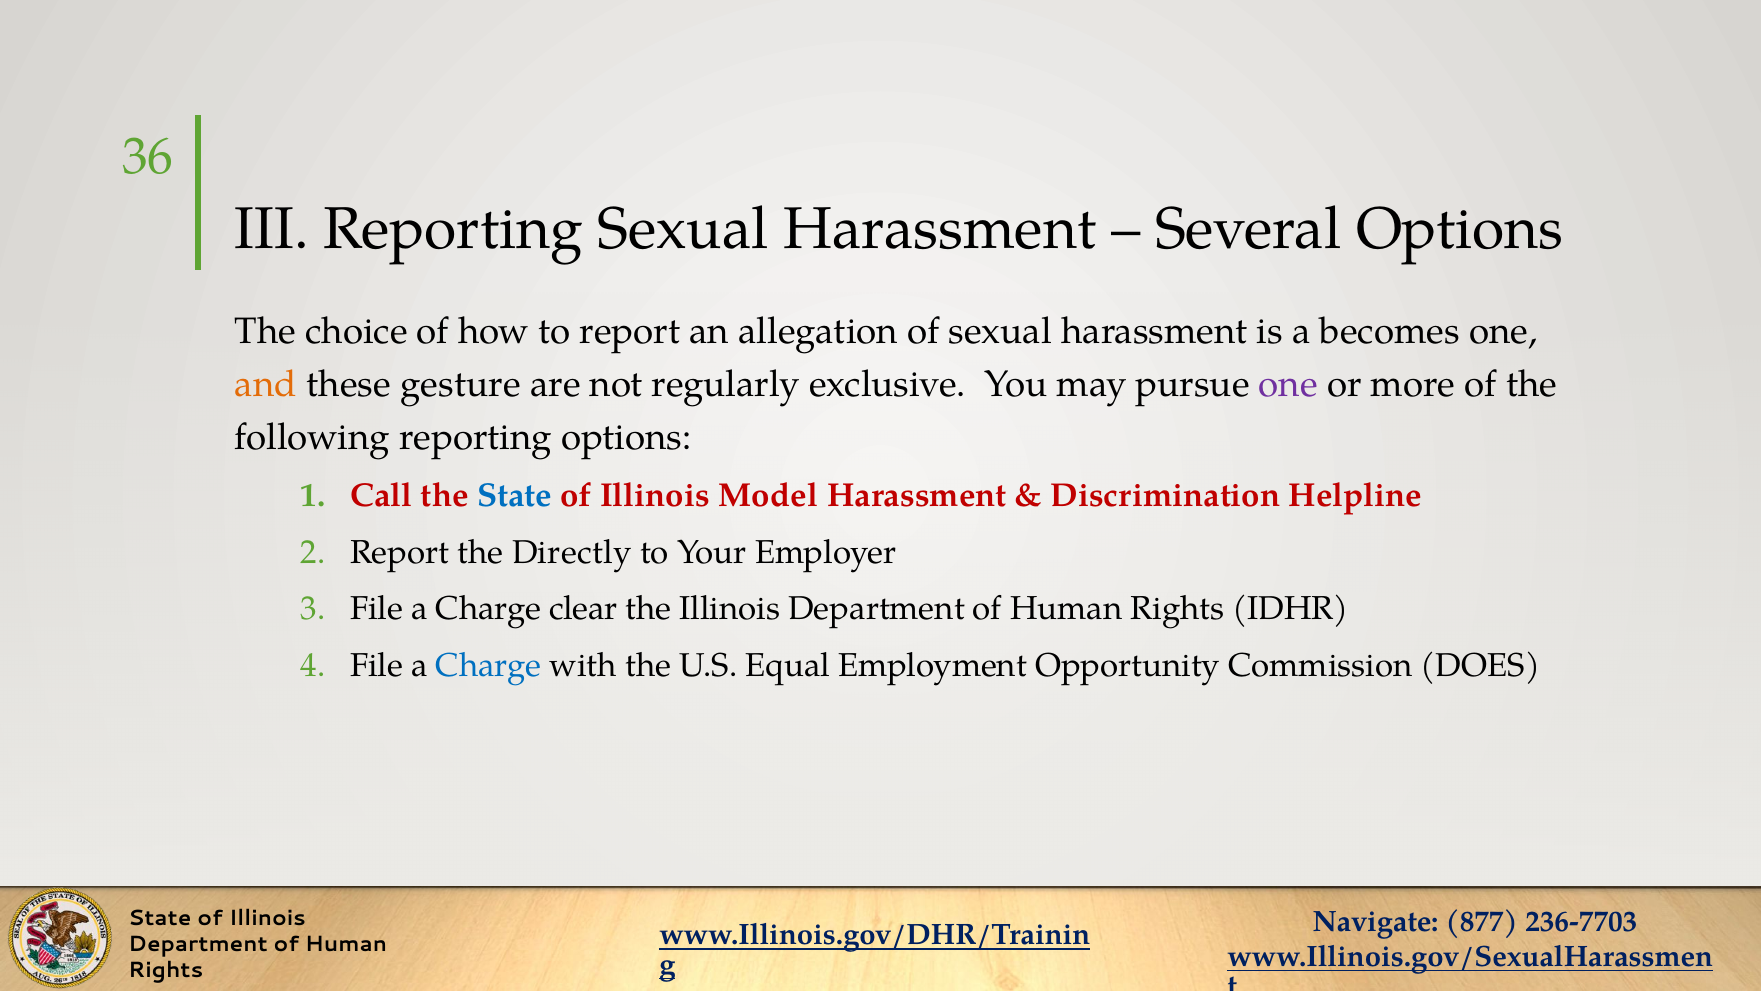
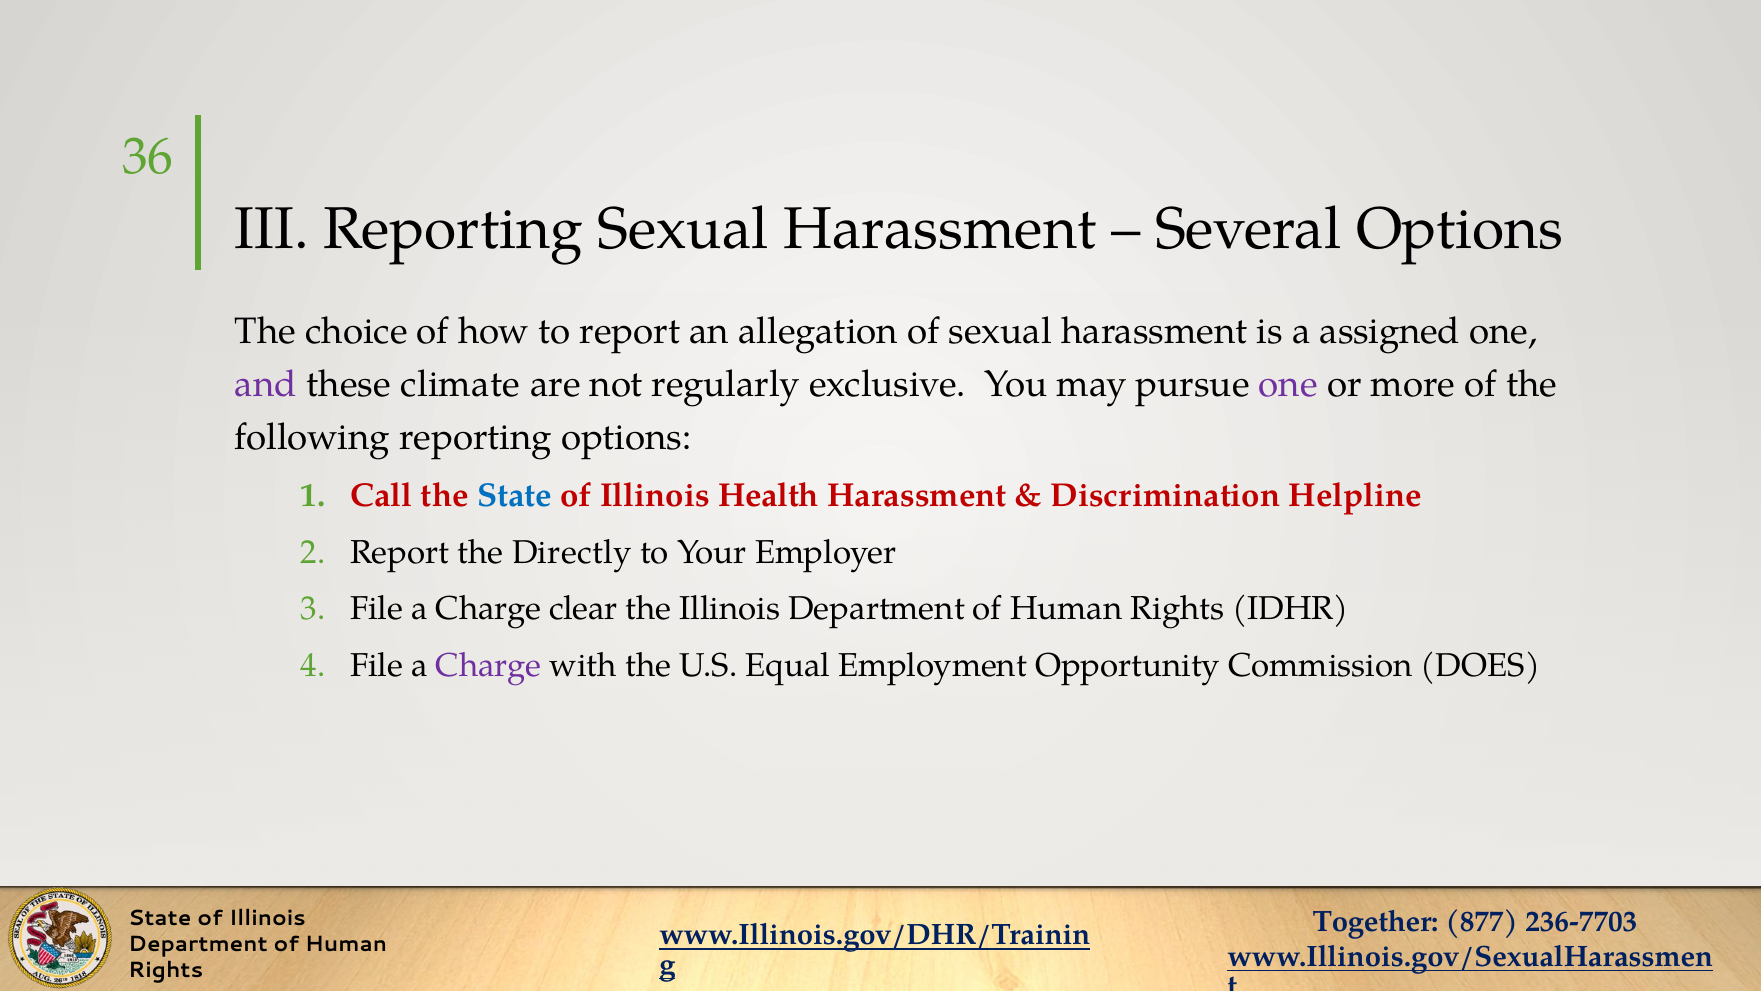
becomes: becomes -> assigned (1390, 331)
and colour: orange -> purple (266, 384)
gesture: gesture -> climate (460, 384)
Model: Model -> Health (769, 495)
Charge colour: blue -> purple (489, 665)
Navigate: Navigate -> Together (1376, 921)
